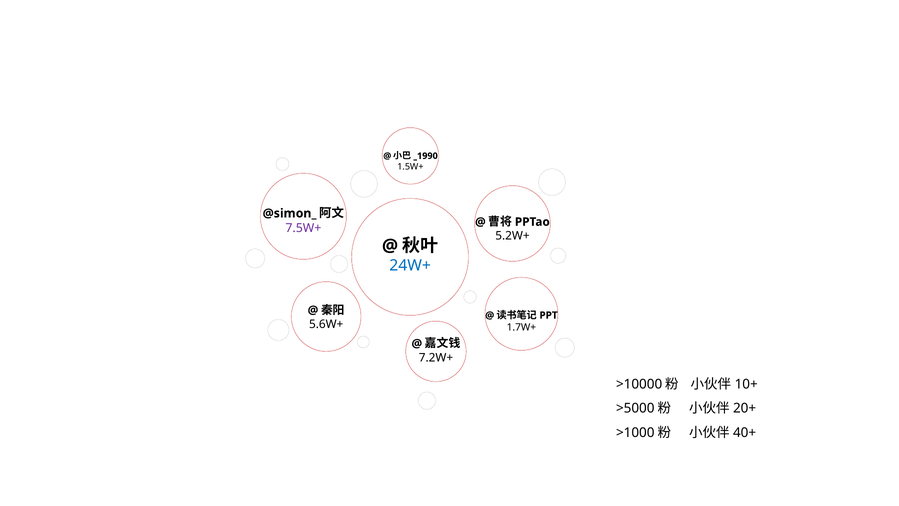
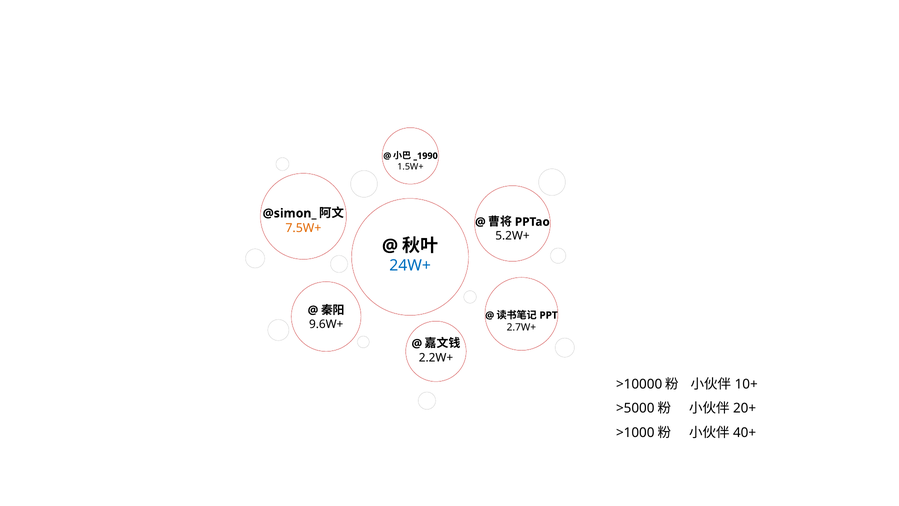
7.5W+ colour: purple -> orange (303, 228)
5.6W+: 5.6W+ -> 9.6W+ (326, 324)
1.7W+: 1.7W+ -> 2.7W+ (521, 327)
7.2W+: 7.2W+ -> 2.2W+ (436, 357)
